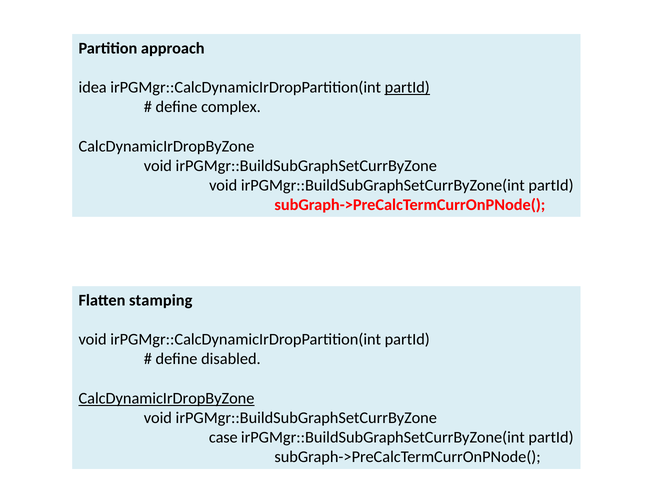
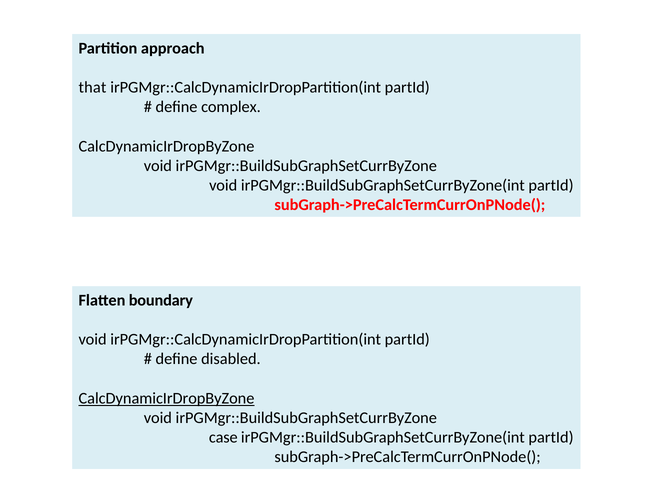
idea: idea -> that (93, 87)
partId underline: present -> none (407, 87)
stamping: stamping -> boundary (161, 300)
